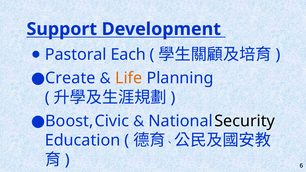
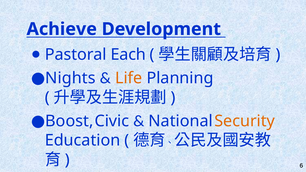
Support: Support -> Achieve (62, 29)
Create: Create -> Nights (70, 78)
Security colour: black -> orange (245, 121)
